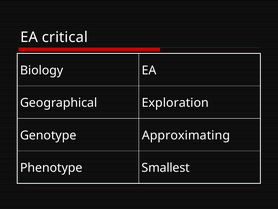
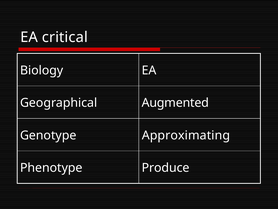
Exploration: Exploration -> Augmented (175, 103)
Smallest: Smallest -> Produce (166, 168)
